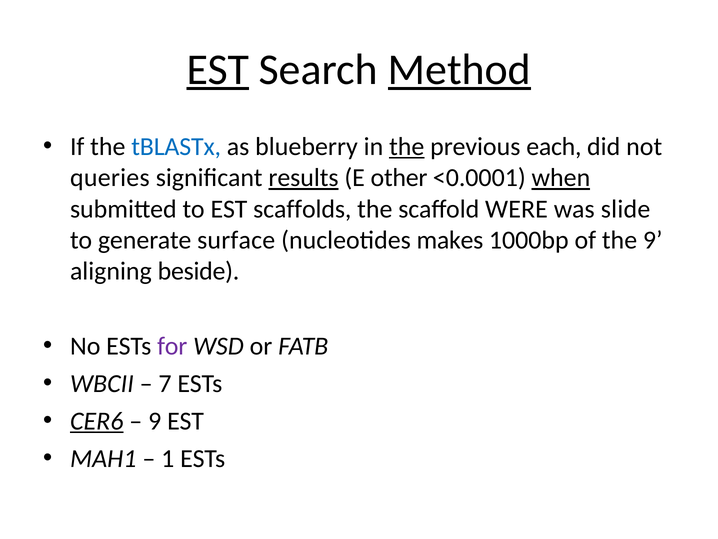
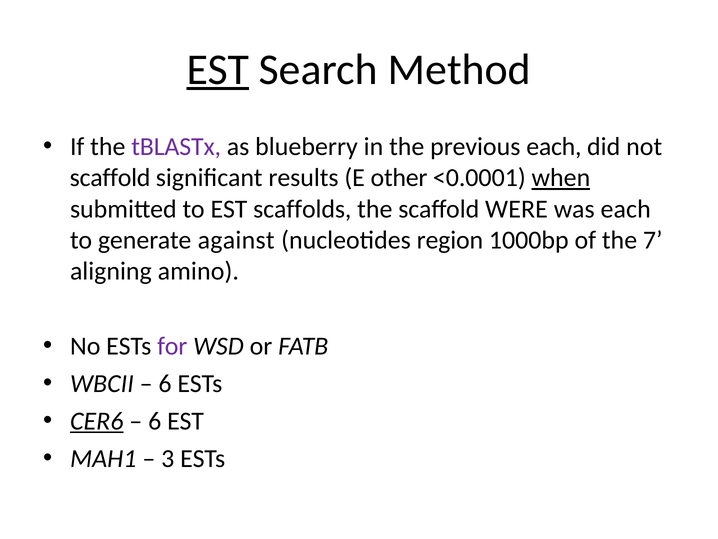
Method underline: present -> none (459, 70)
tBLASTx colour: blue -> purple (176, 147)
the underline: present -> none (407, 147)
queries: queries -> scaffold (110, 178)
results underline: present -> none (303, 178)
was slide: slide -> each (626, 209)
surface: surface -> against (236, 240)
makes: makes -> region (450, 240)
the 9: 9 -> 7 (653, 240)
beside: beside -> amino (198, 271)
7: 7 -> 6 (165, 383)
9: 9 -> 6 (155, 421)
1: 1 -> 3 (168, 458)
